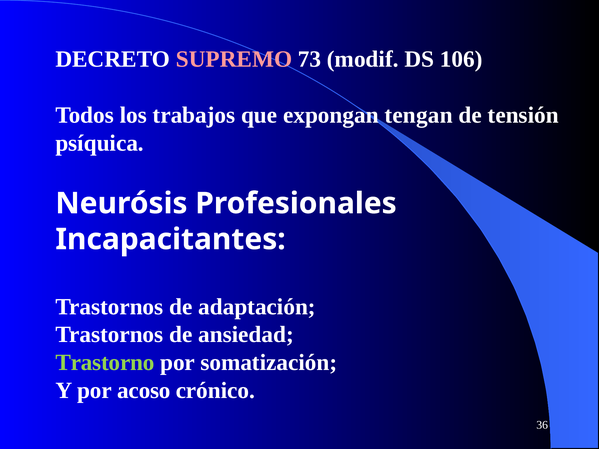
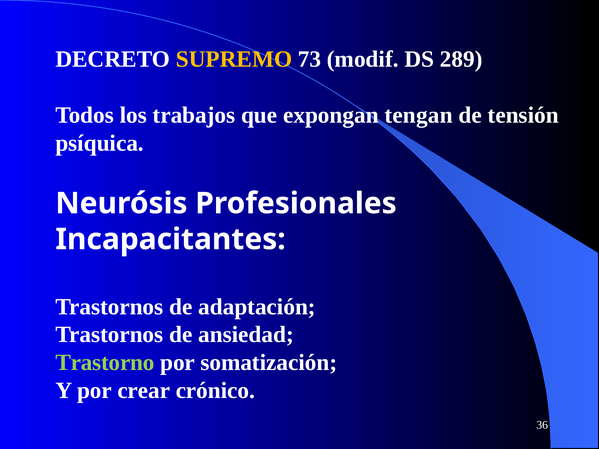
SUPREMO colour: pink -> yellow (234, 59)
106: 106 -> 289 (461, 59)
acoso: acoso -> crear (144, 391)
